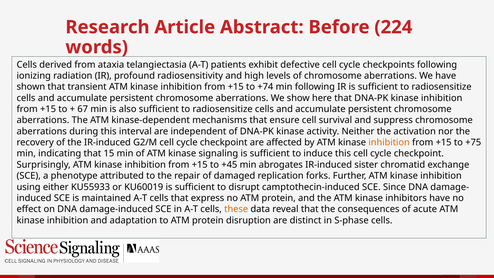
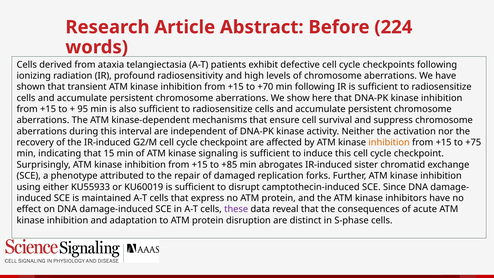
+74: +74 -> +70 (265, 87)
67: 67 -> 95 (83, 109)
+45: +45 -> +85 (229, 165)
these colour: orange -> purple (236, 209)
